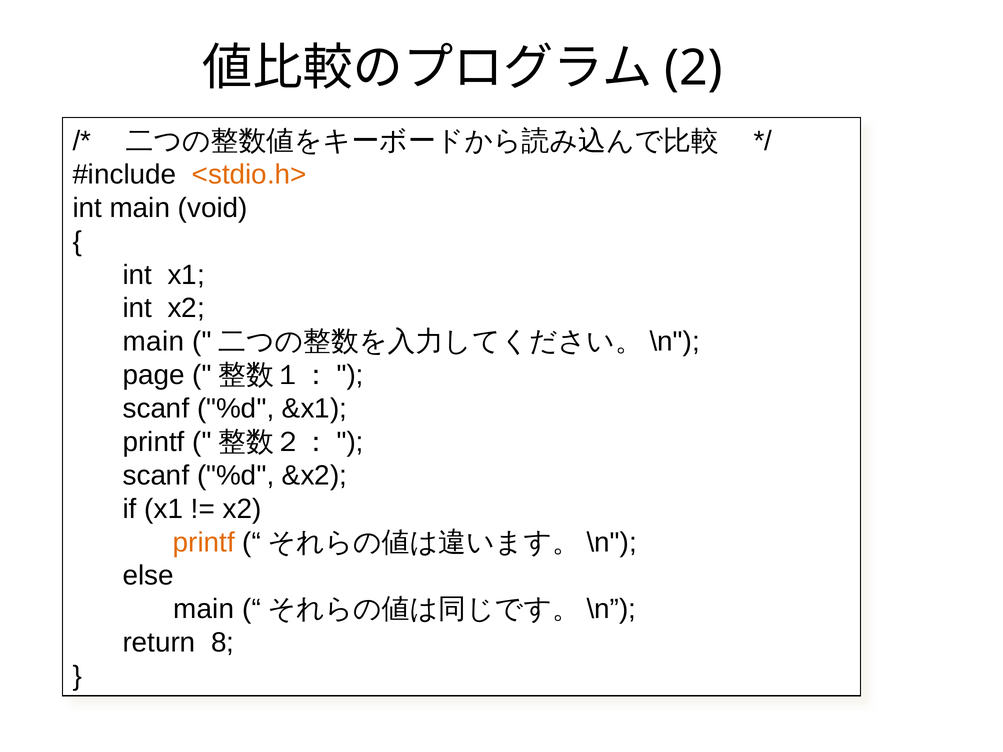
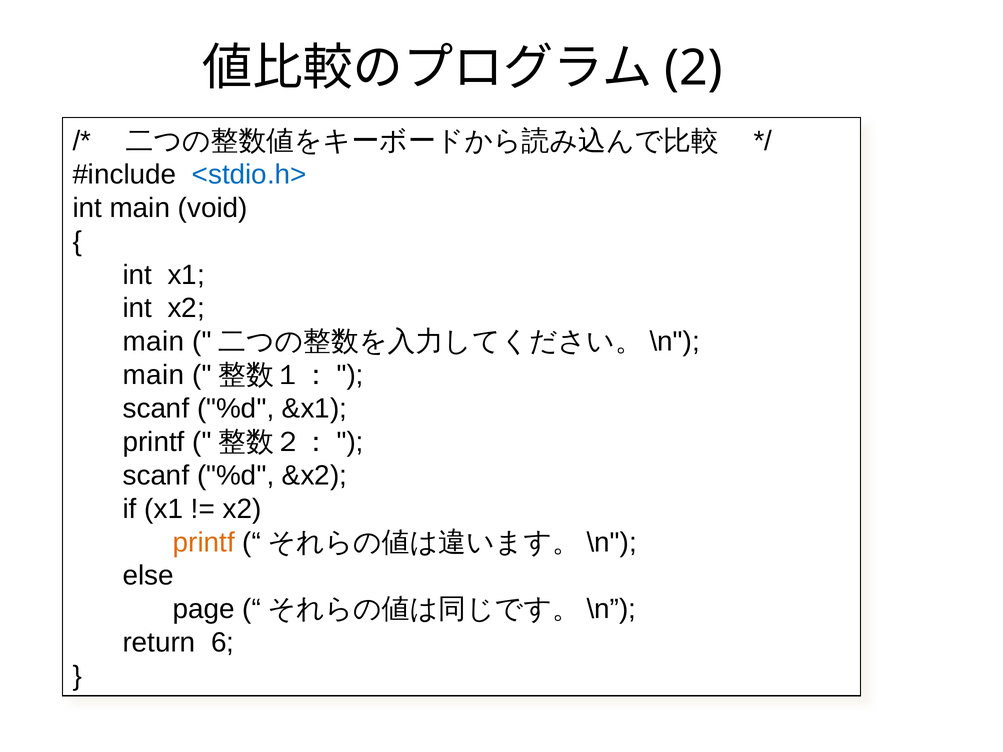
<stdio.h> colour: orange -> blue (249, 175)
page: page -> main (154, 375)
main: main -> page (204, 609)
8: 8 -> 6 (223, 643)
